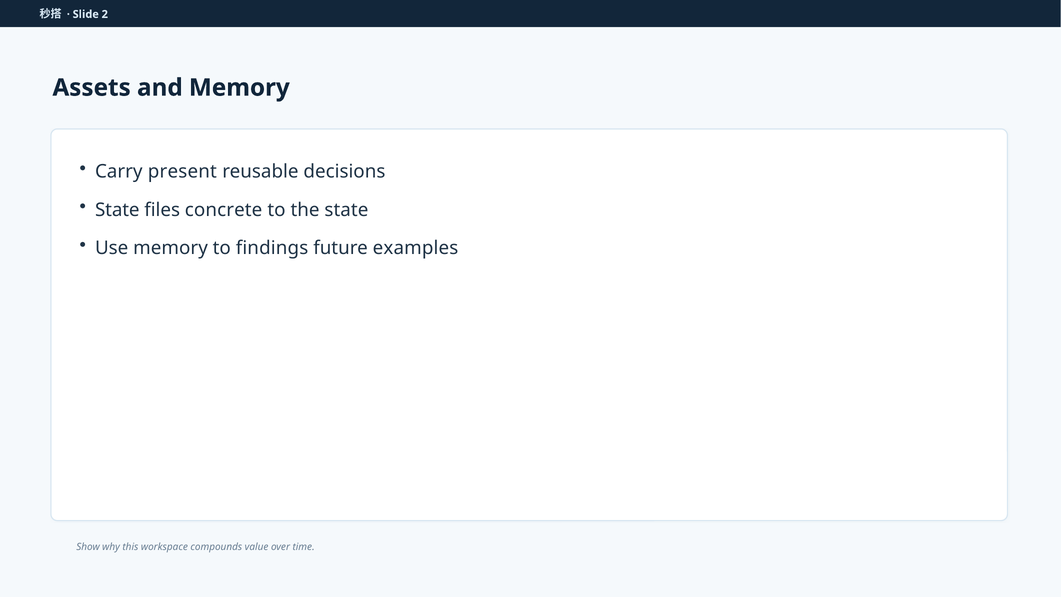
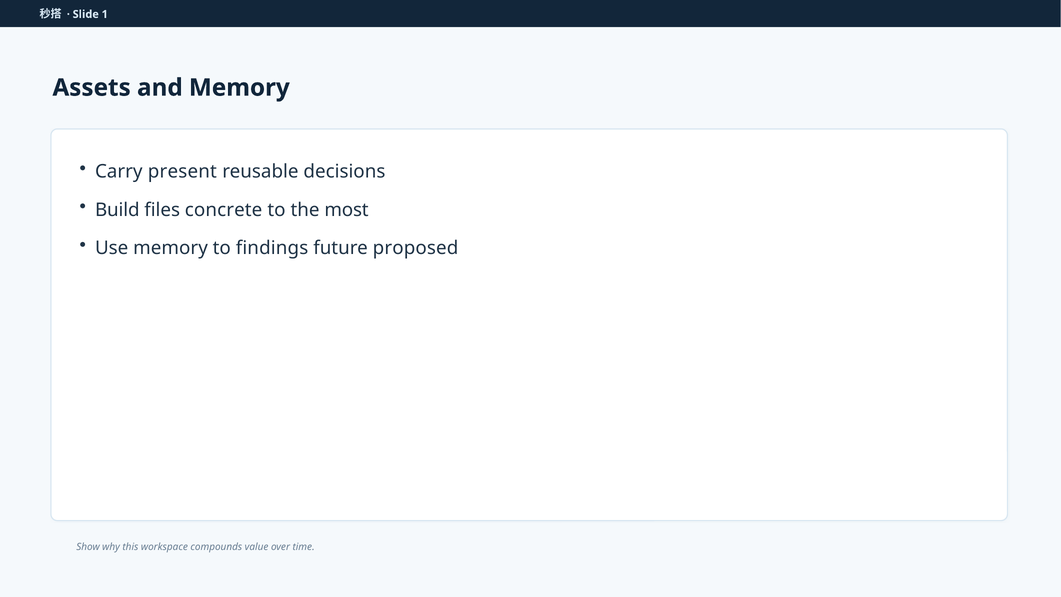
2: 2 -> 1 (105, 14)
State: State -> Build (117, 210)
the state: state -> most (347, 210)
examples: examples -> proposed (416, 248)
